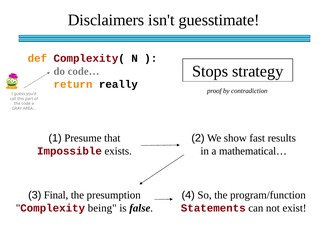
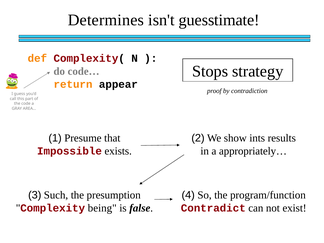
Disclaimers: Disclaimers -> Determines (106, 20)
really: really -> appear (118, 84)
fast: fast -> ints (257, 138)
mathematical…: mathematical… -> appropriately… (253, 151)
Final: Final -> Such (56, 195)
Statements: Statements -> Contradict (213, 208)
